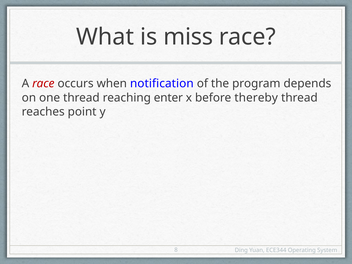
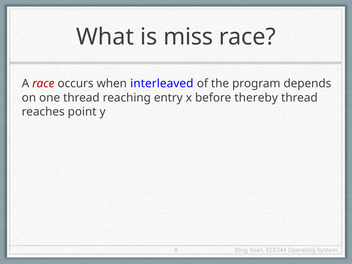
notification: notification -> interleaved (162, 84)
enter: enter -> entry (168, 98)
